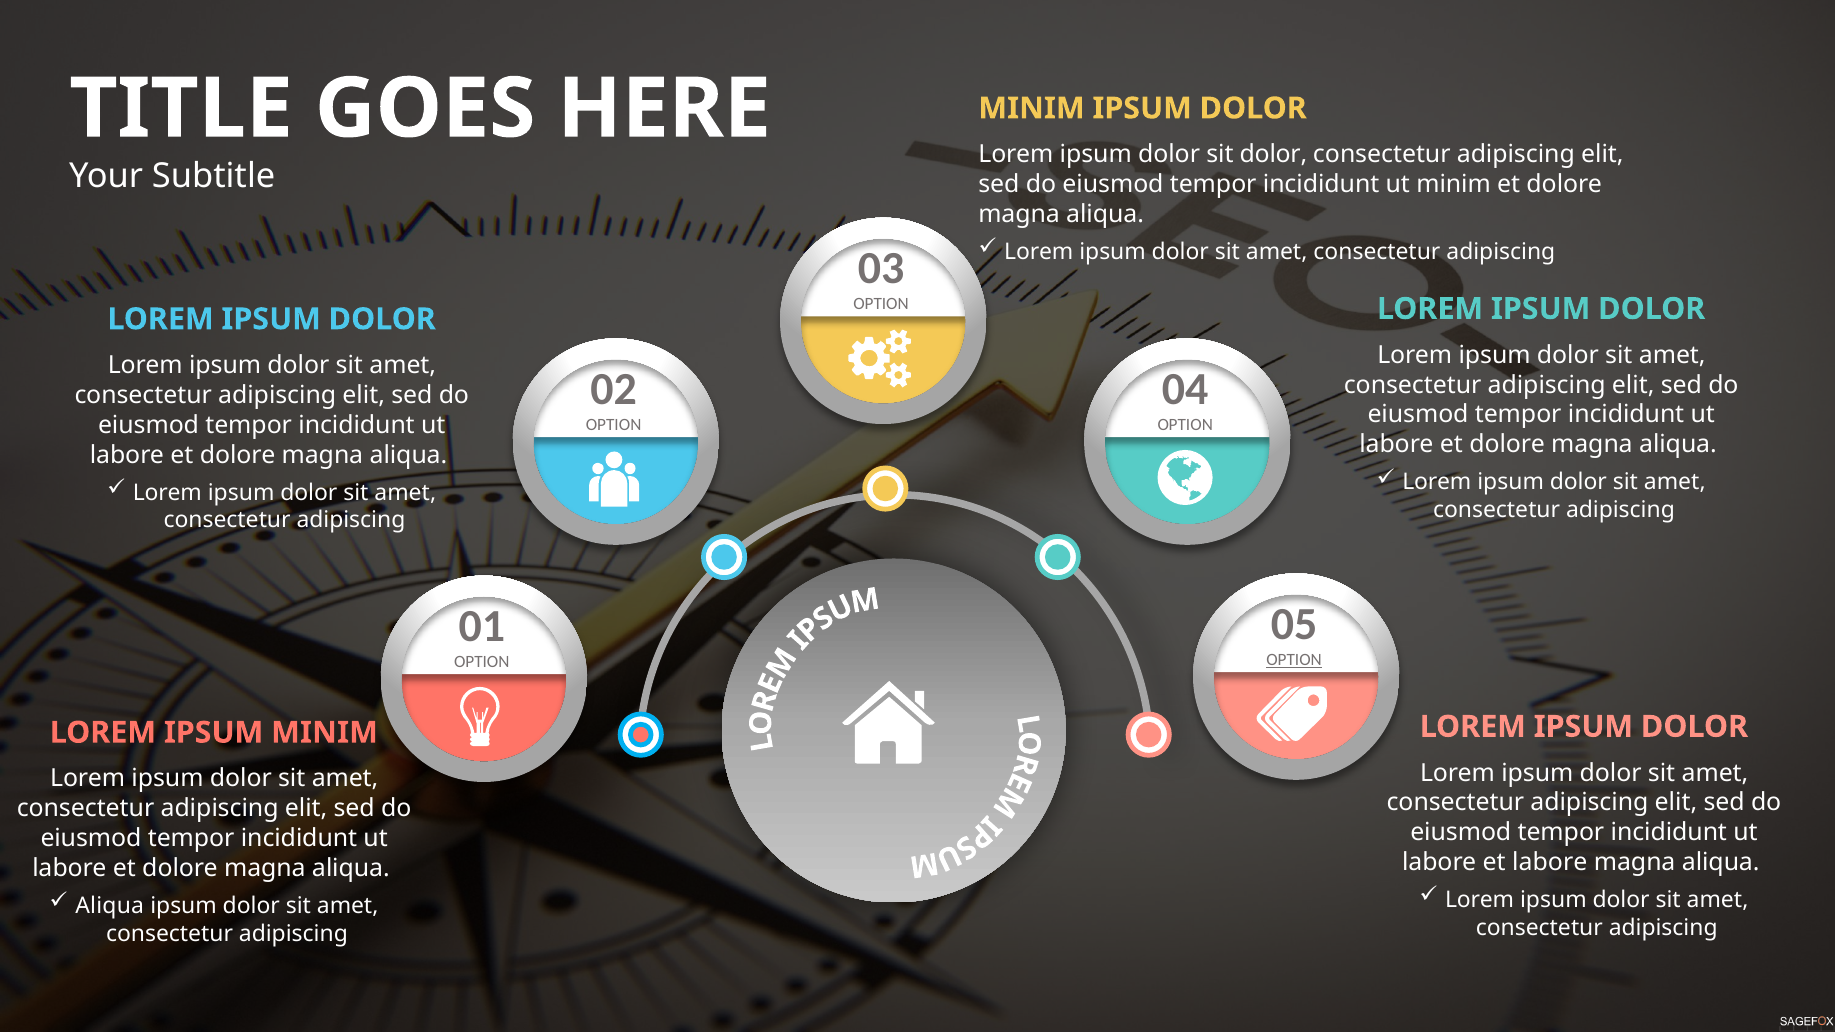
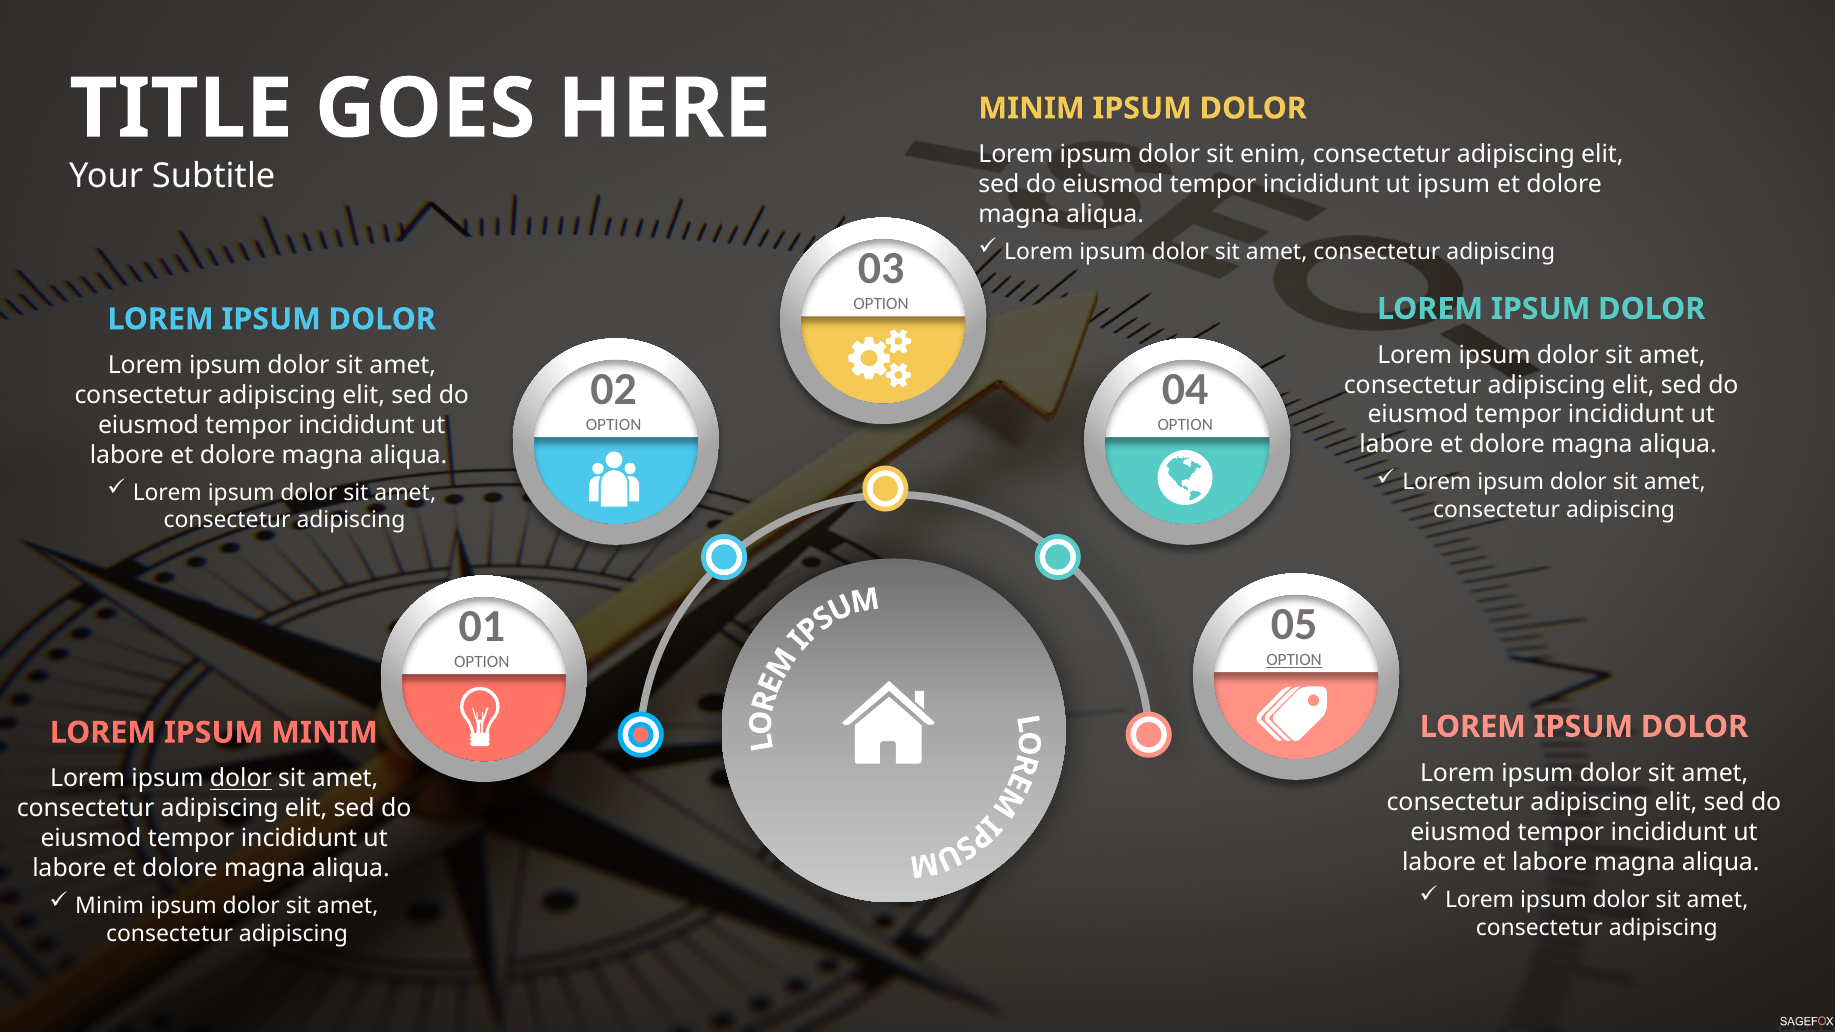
sit dolor: dolor -> enim (1273, 155)
ut minim: minim -> ipsum (1453, 184)
dolor underline: none -> present (241, 779)
Aliqua: Aliqua -> Minim (110, 906)
